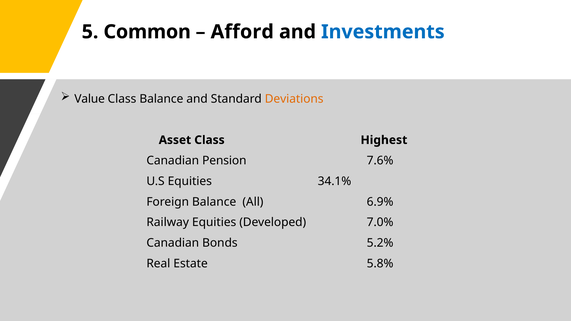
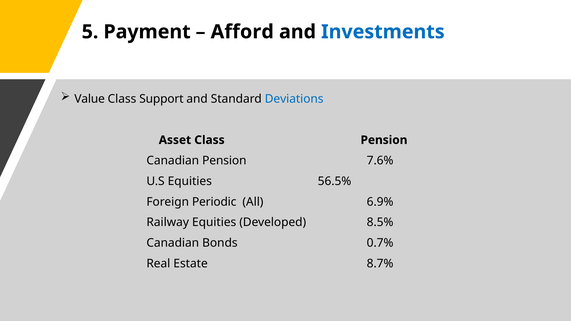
Common: Common -> Payment (147, 32)
Class Balance: Balance -> Support (161, 99)
Deviations colour: orange -> blue (294, 99)
Class Highest: Highest -> Pension (384, 140)
34.1%: 34.1% -> 56.5% (334, 181)
Foreign Balance: Balance -> Periodic (214, 202)
7.0%: 7.0% -> 8.5% (380, 223)
5.2%: 5.2% -> 0.7% (380, 243)
5.8%: 5.8% -> 8.7% (380, 264)
